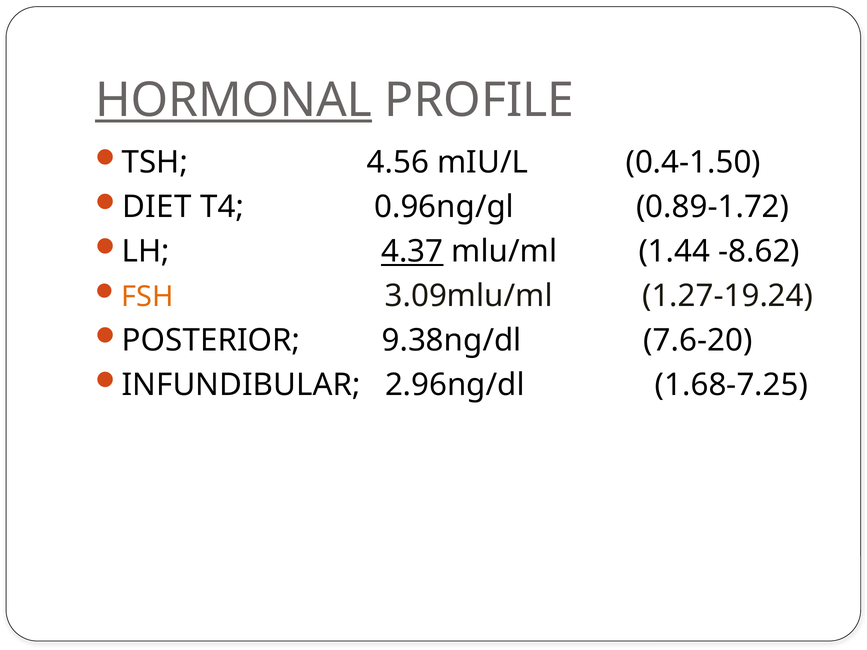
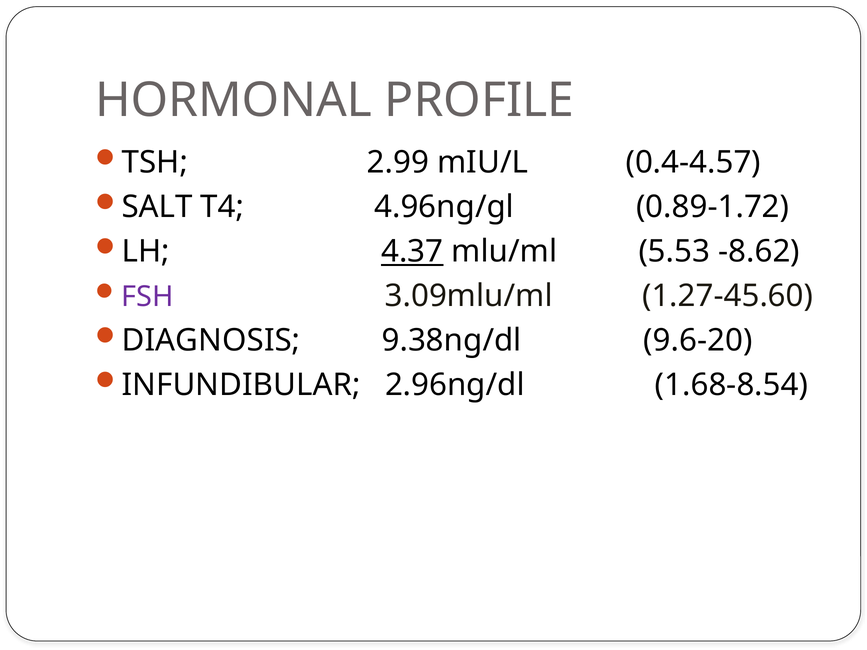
HORMONAL underline: present -> none (234, 100)
4.56: 4.56 -> 2.99 (398, 163)
0.4-1.50: 0.4-1.50 -> 0.4-4.57 (693, 163)
DIET: DIET -> SALT (157, 207)
0.96ng/gl: 0.96ng/gl -> 4.96ng/gl (444, 207)
1.44: 1.44 -> 5.53 (674, 252)
FSH colour: orange -> purple (147, 297)
1.27-19.24: 1.27-19.24 -> 1.27-45.60 (728, 296)
POSTERIOR: POSTERIOR -> DIAGNOSIS (211, 341)
7.6-20: 7.6-20 -> 9.6-20 (698, 341)
1.68-7.25: 1.68-7.25 -> 1.68-8.54 (731, 385)
